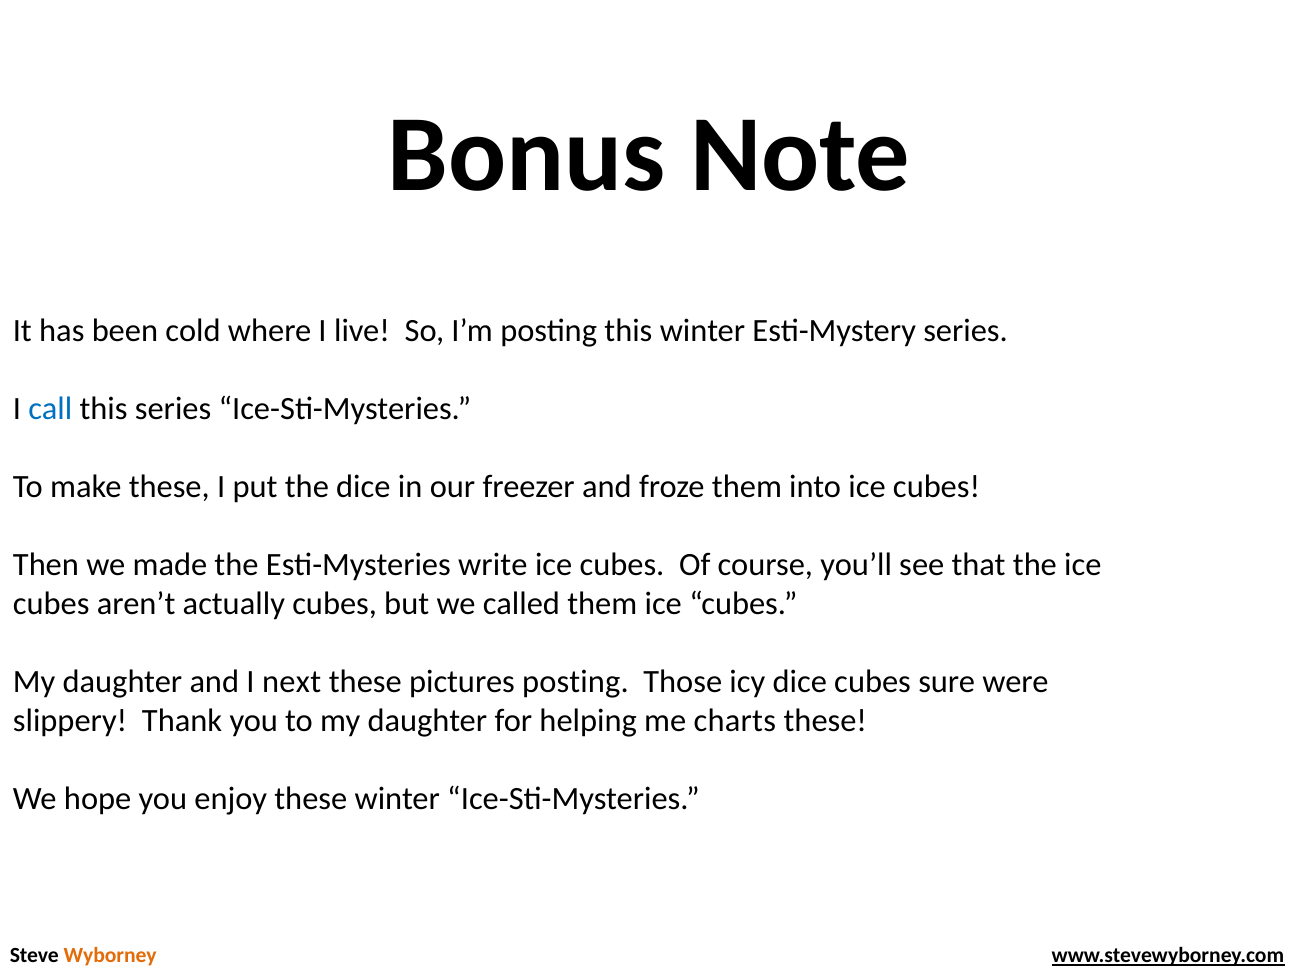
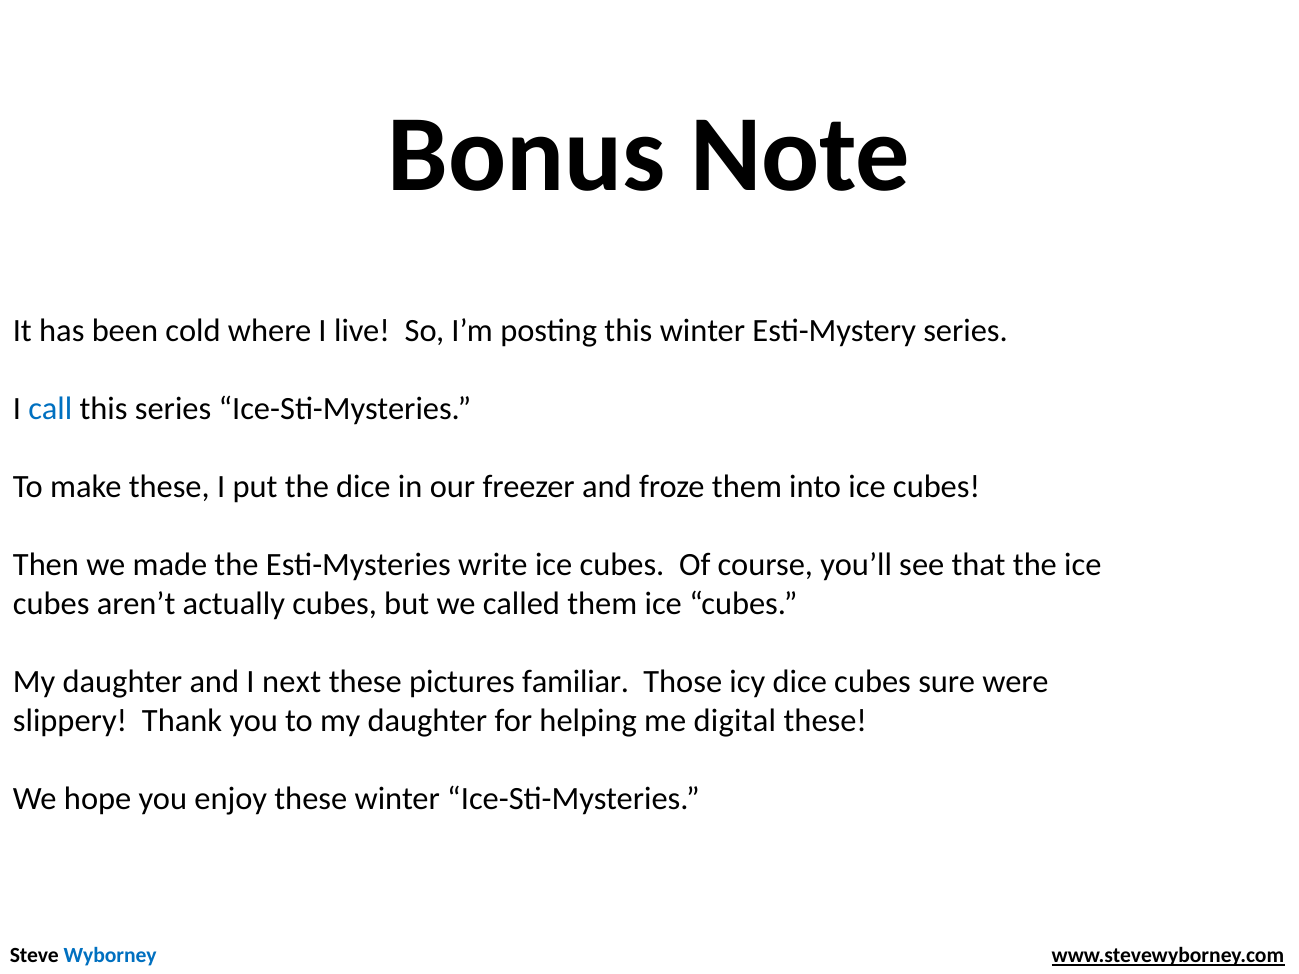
pictures posting: posting -> familiar (576, 682)
charts: charts -> digital (735, 721)
Wyborney colour: orange -> blue (110, 956)
